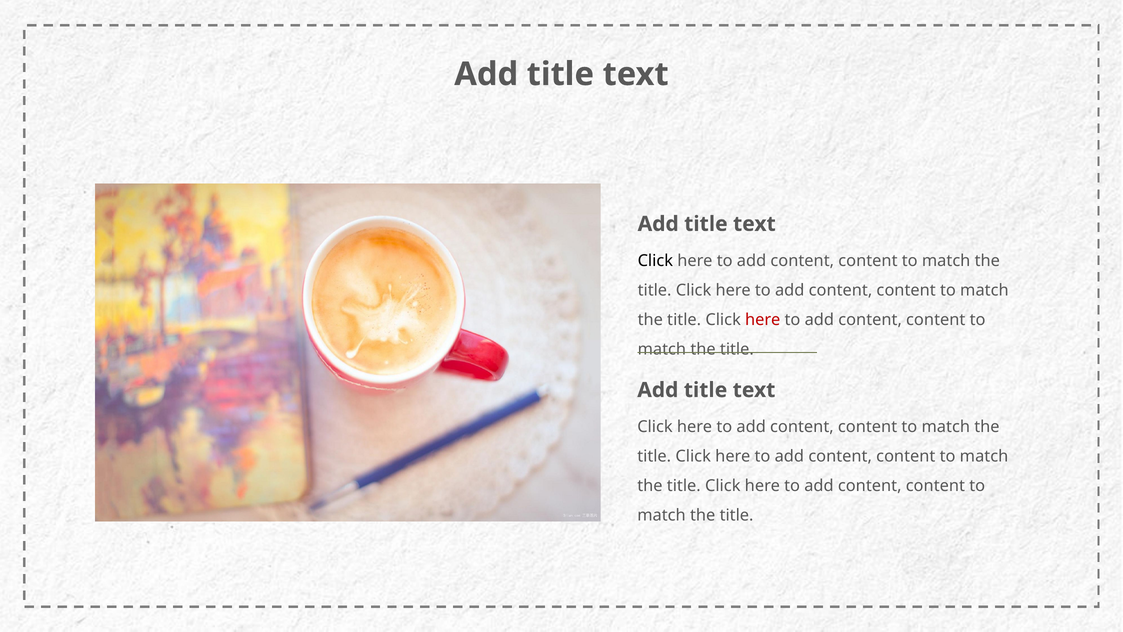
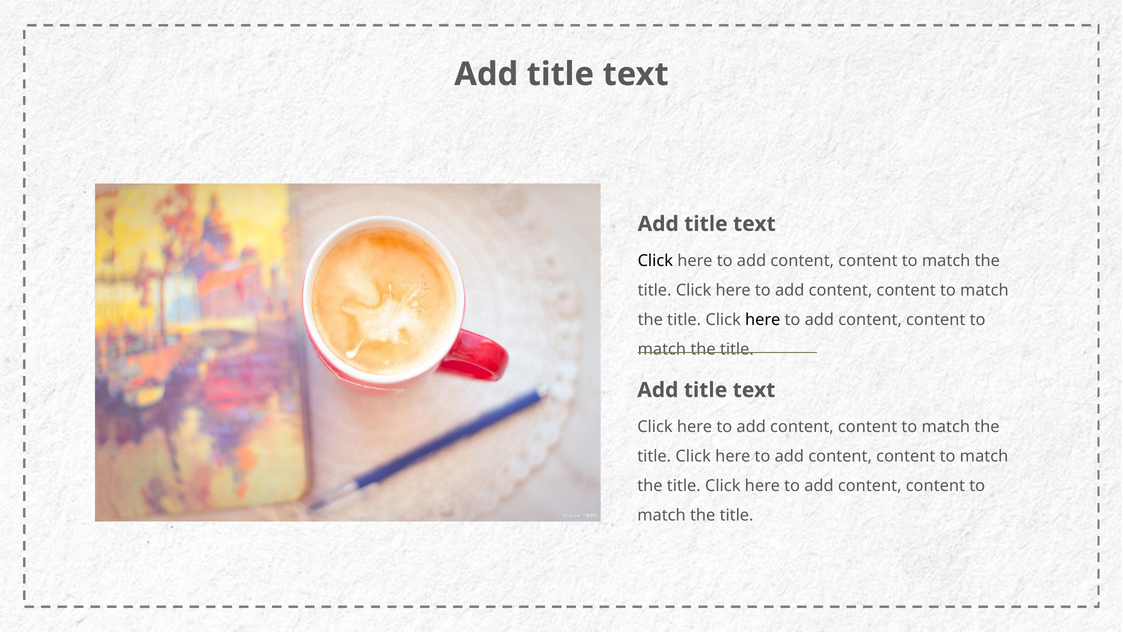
here colour: red -> black (763, 320)
